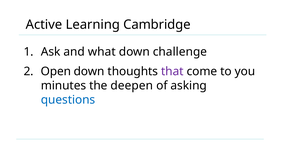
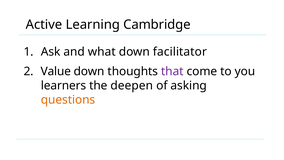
challenge: challenge -> facilitator (180, 52)
Open: Open -> Value (56, 71)
minutes: minutes -> learners (64, 86)
questions colour: blue -> orange (68, 100)
